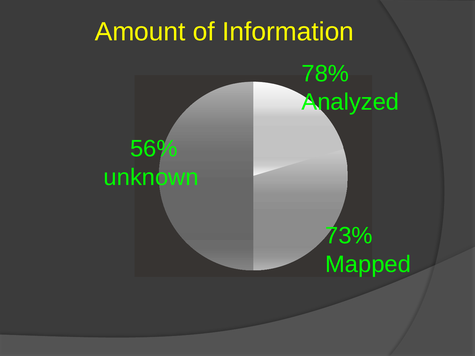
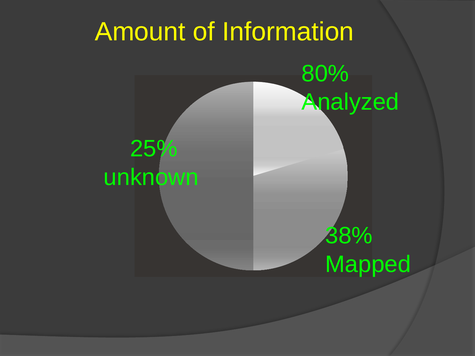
78%: 78% -> 80% (325, 74)
56%: 56% -> 25% (154, 149)
73%: 73% -> 38% (349, 236)
